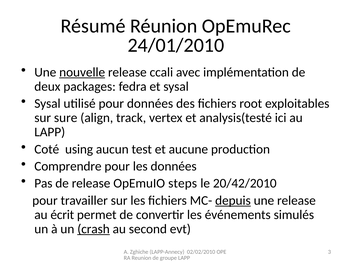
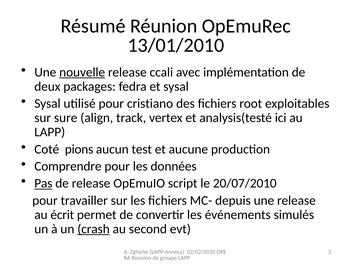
24/01/2010: 24/01/2010 -> 13/01/2010 (176, 45)
pour données: données -> cristiano (150, 104)
using: using -> pions (79, 149)
Pas underline: none -> present (43, 183)
steps: steps -> script (183, 183)
20/42/2010: 20/42/2010 -> 20/07/2010 (245, 183)
depuis underline: present -> none (233, 200)
